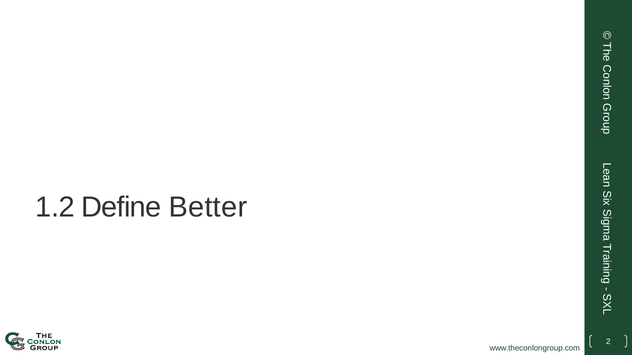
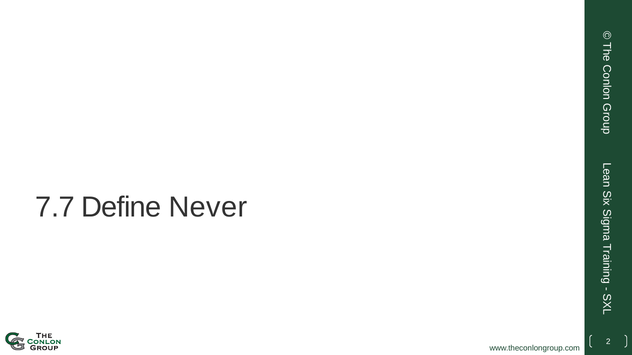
1.2: 1.2 -> 7.7 (55, 208)
Better: Better -> Never (208, 208)
